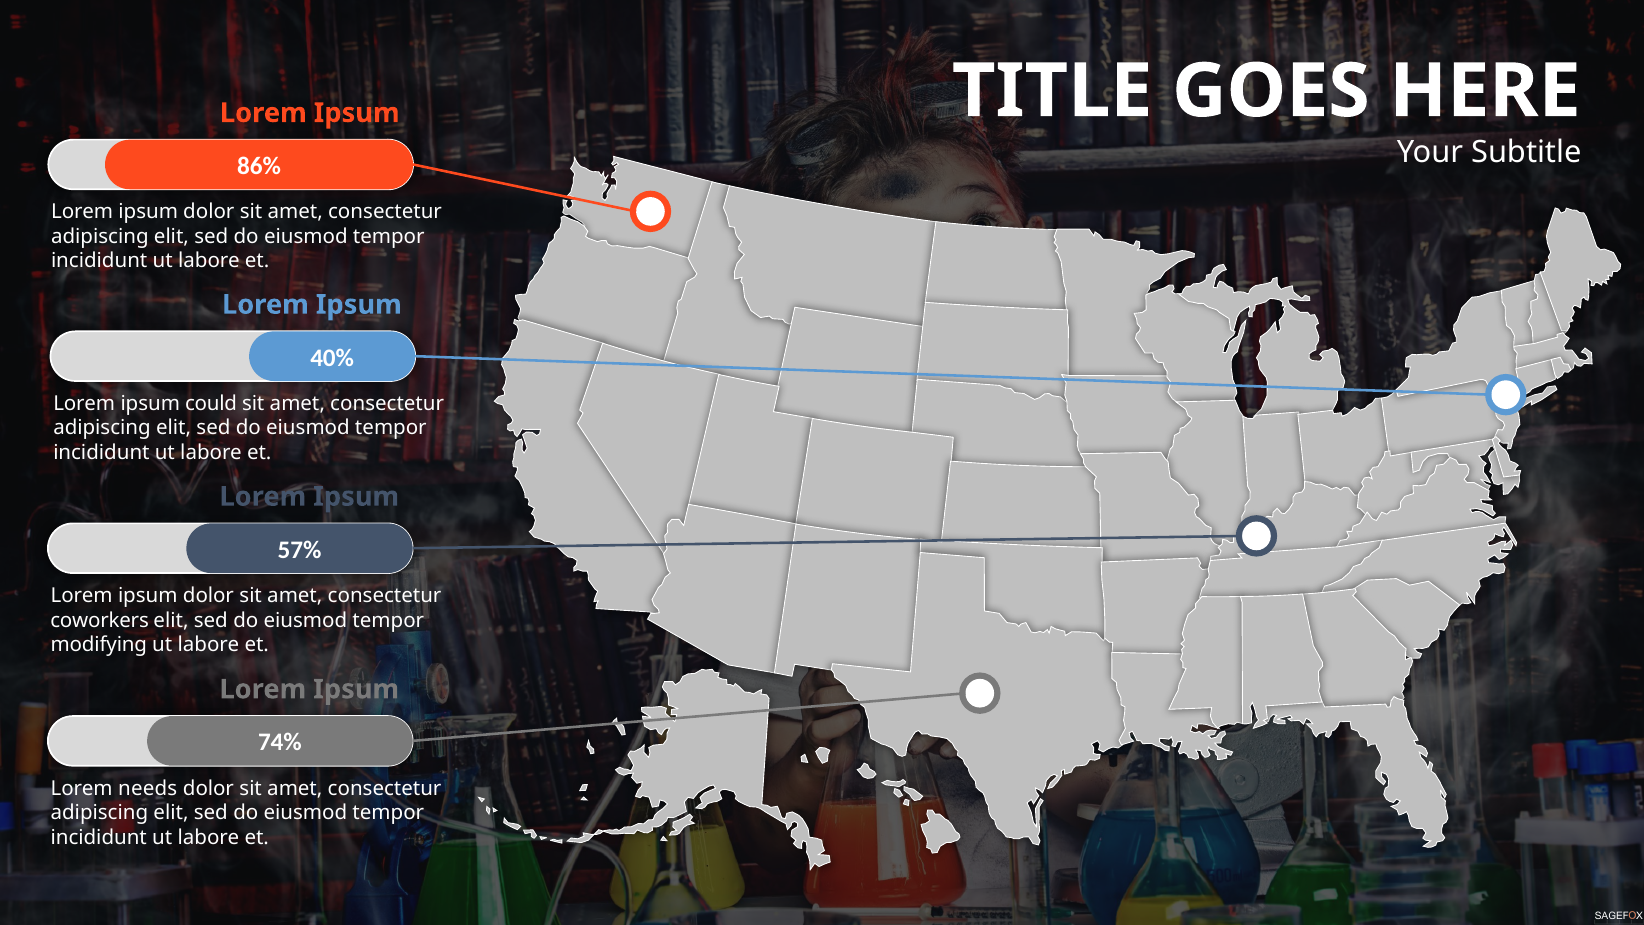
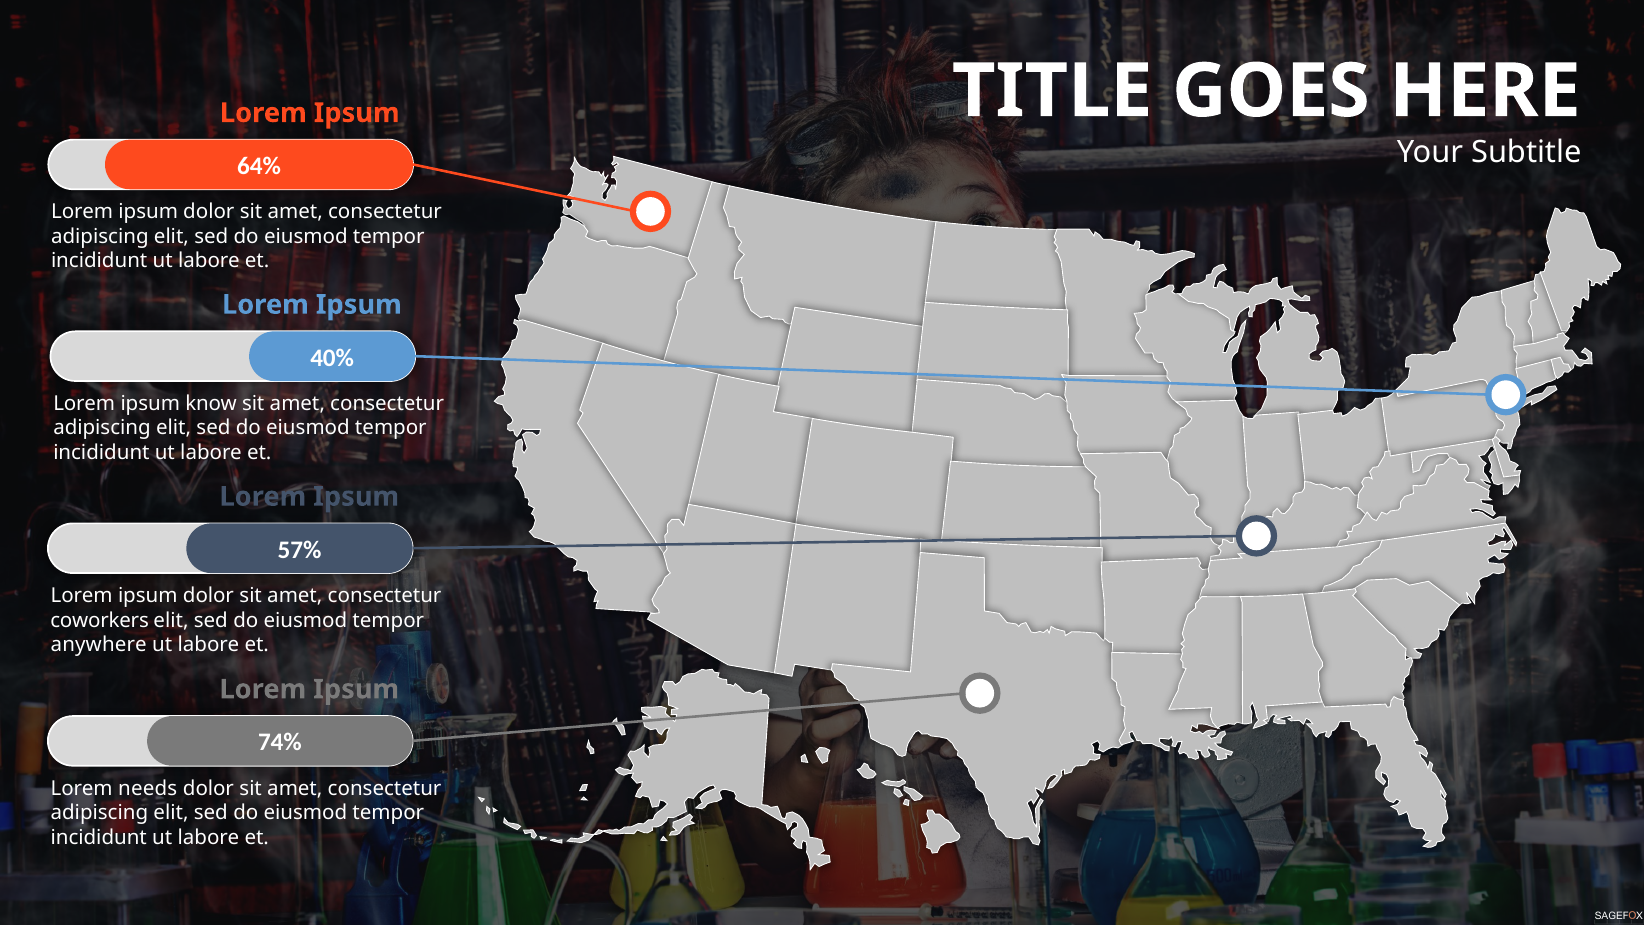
86%: 86% -> 64% (259, 166)
could: could -> know (211, 403)
modifying: modifying -> anywhere (99, 645)
